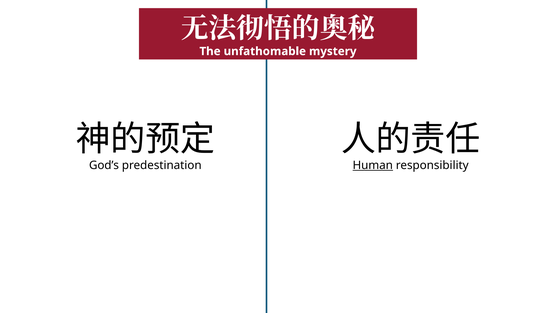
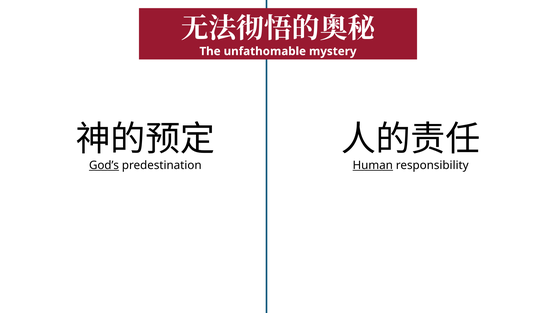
God’s underline: none -> present (104, 165)
